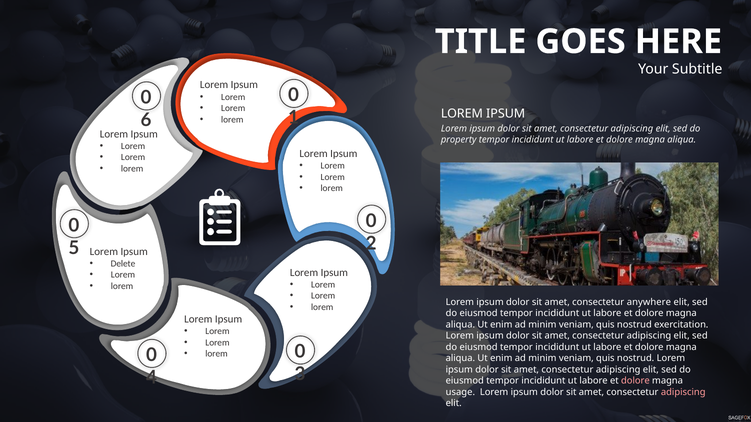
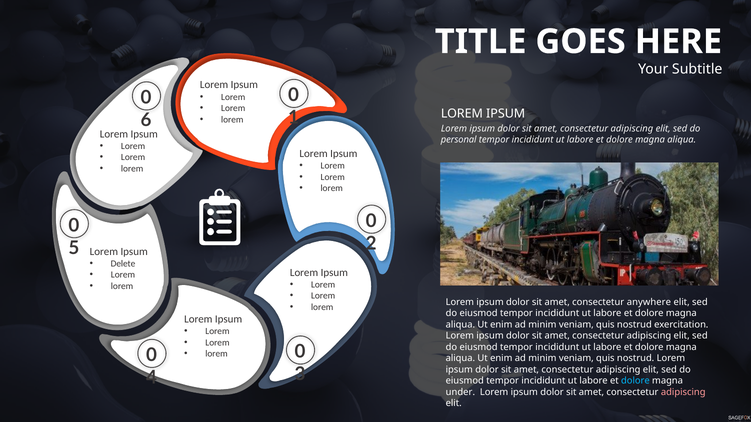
property: property -> personal (459, 140)
dolore colour: pink -> light blue (635, 381)
usage: usage -> under (460, 392)
